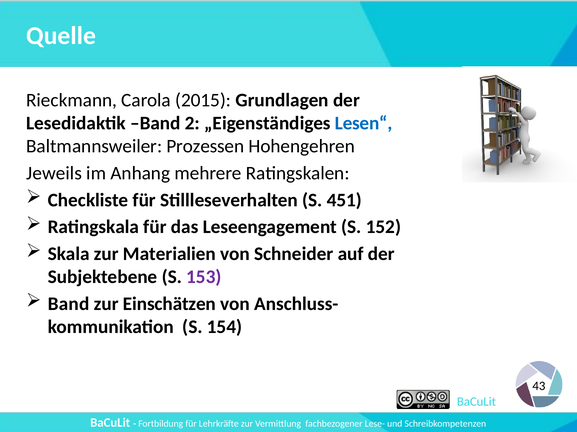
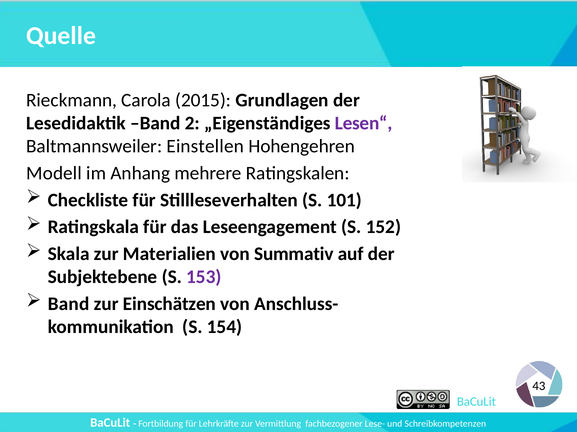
Lesen“ colour: blue -> purple (364, 123)
Prozessen: Prozessen -> Einstellen (205, 147)
Jeweils: Jeweils -> Modell (54, 173)
451: 451 -> 101 (344, 200)
Schneider: Schneider -> Summativ (294, 254)
